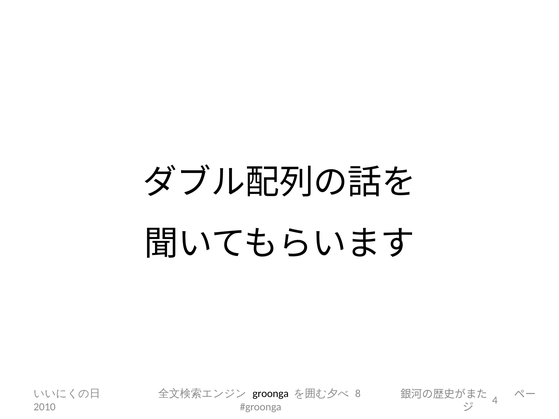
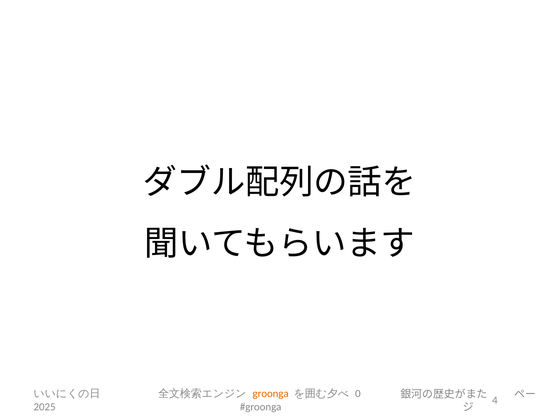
groonga colour: black -> orange (271, 394)
8: 8 -> 0 (358, 394)
2010: 2010 -> 2025 (45, 407)
